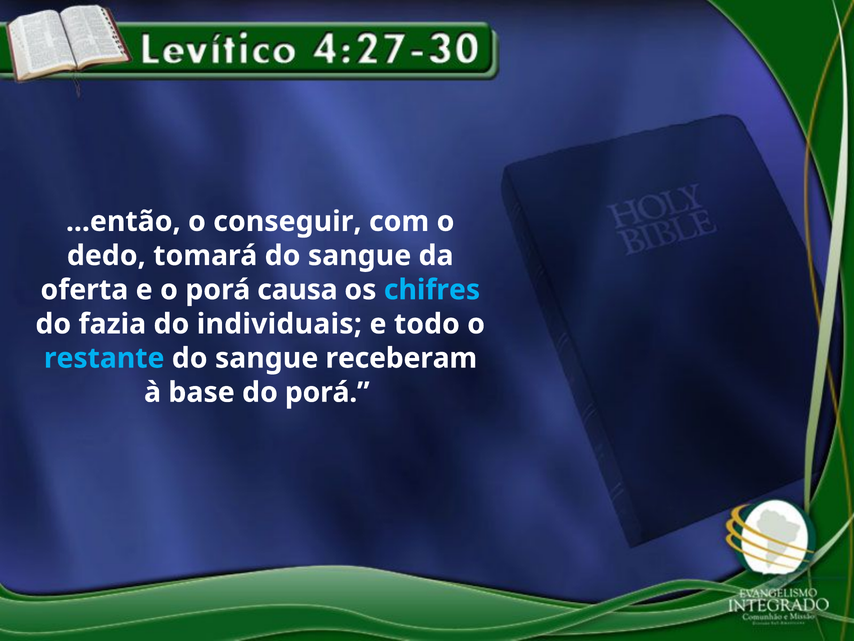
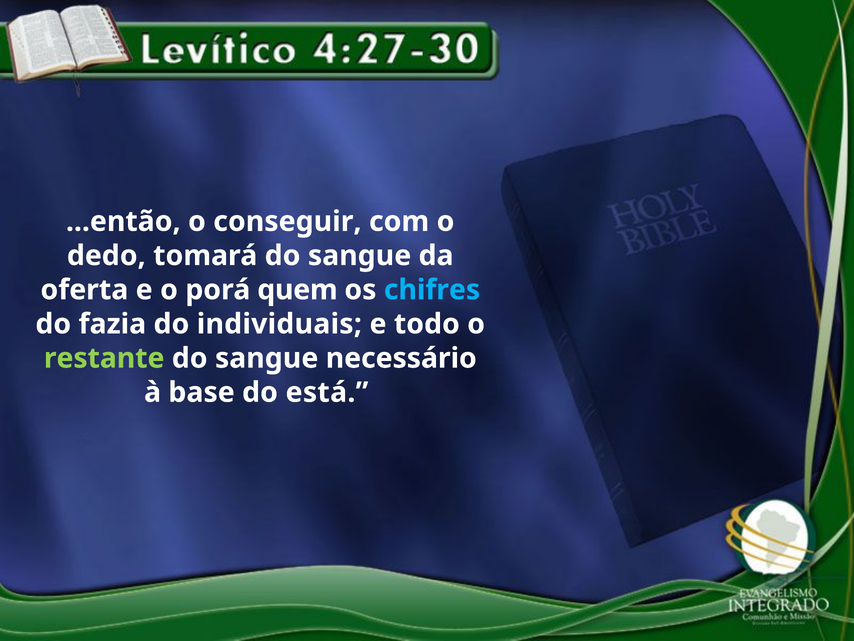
causa: causa -> quem (297, 290)
restante colour: light blue -> light green (104, 358)
receberam: receberam -> necessário (401, 358)
do porá: porá -> está (327, 392)
